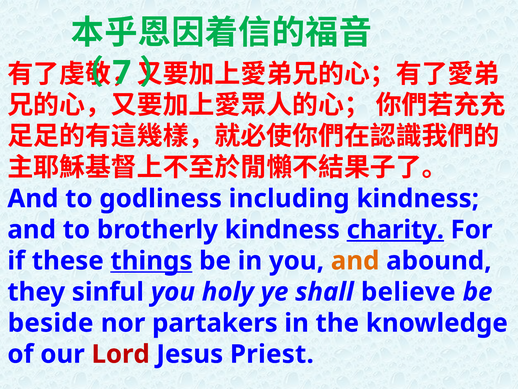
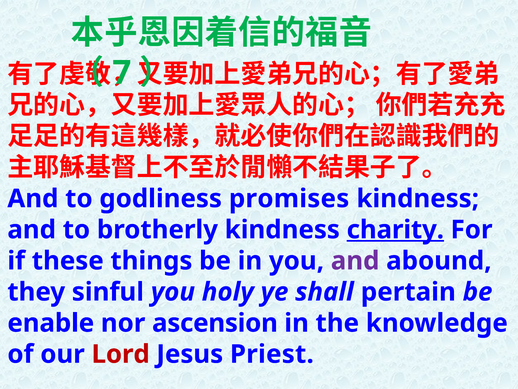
including: including -> promises (289, 198)
things underline: present -> none (151, 261)
and colour: orange -> purple (355, 261)
believe: believe -> pertain (408, 292)
beside: beside -> enable (51, 323)
partakers: partakers -> ascension (215, 323)
